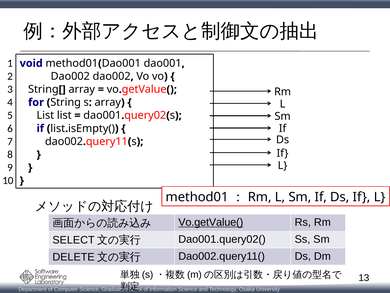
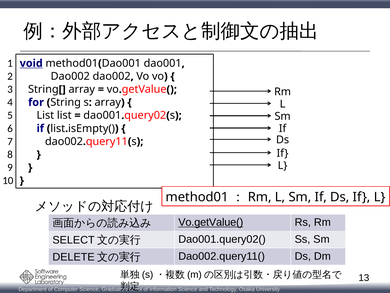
void underline: none -> present (31, 63)
